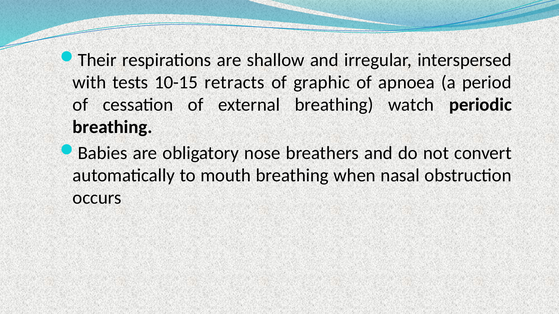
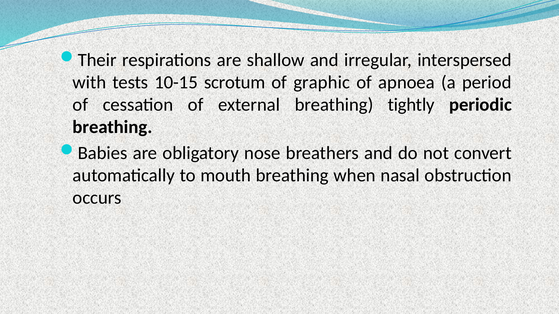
retracts: retracts -> scrotum (235, 82)
watch: watch -> tightly (411, 105)
